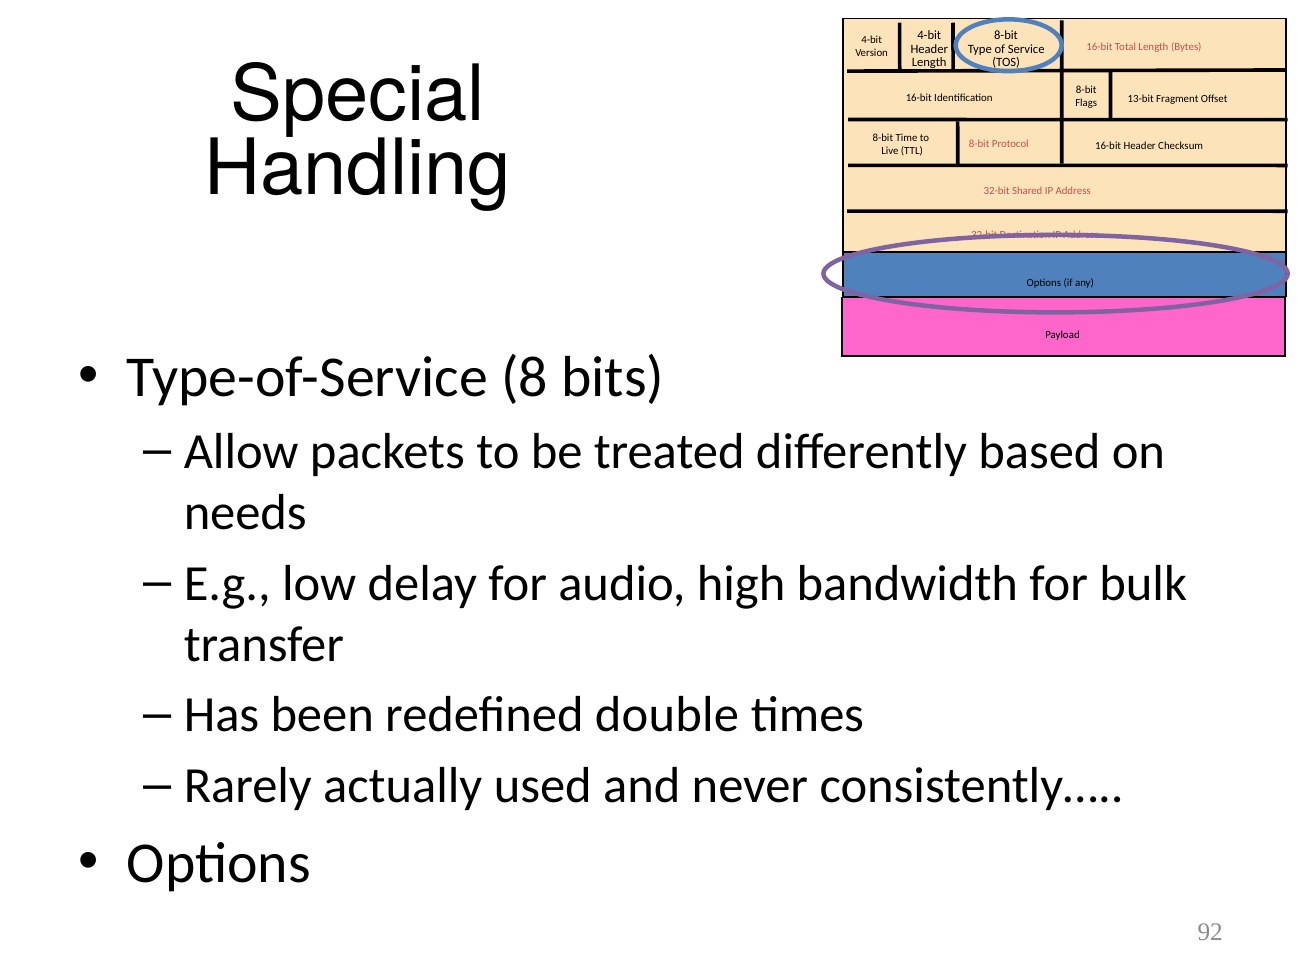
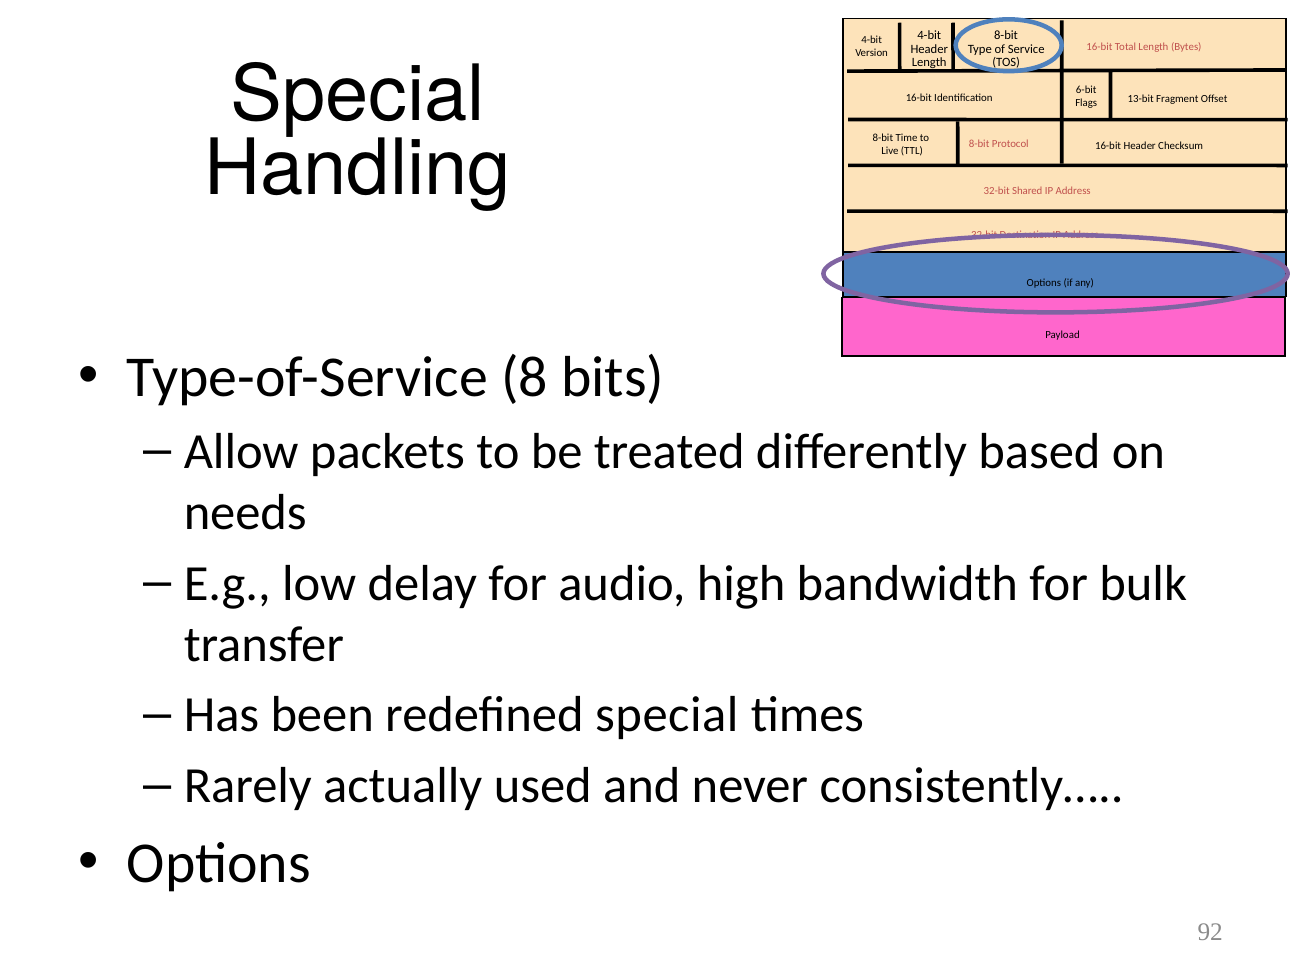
8-bit: 8-bit -> 6-bit (1086, 90)
redefined double: double -> special (667, 715)
